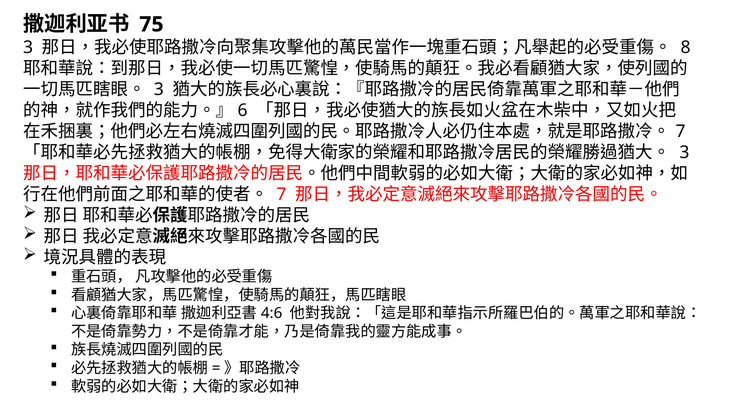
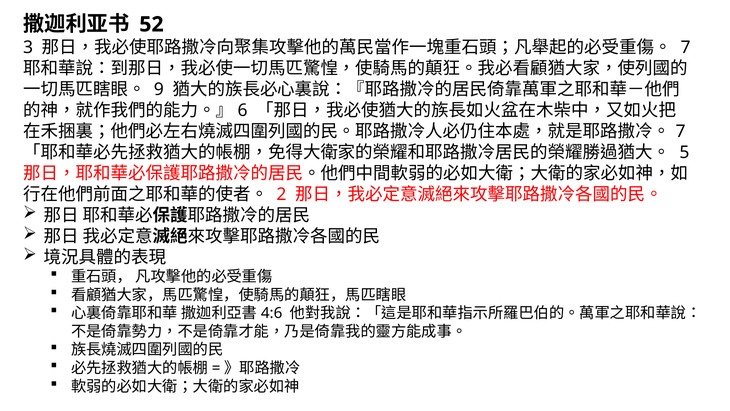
75: 75 -> 52 (151, 24)
8: 8 -> 7 (686, 47)
3: 3 -> 9 (159, 89)
3: 3 -> 5 (684, 152)
7: 7 -> 2 (281, 194)
